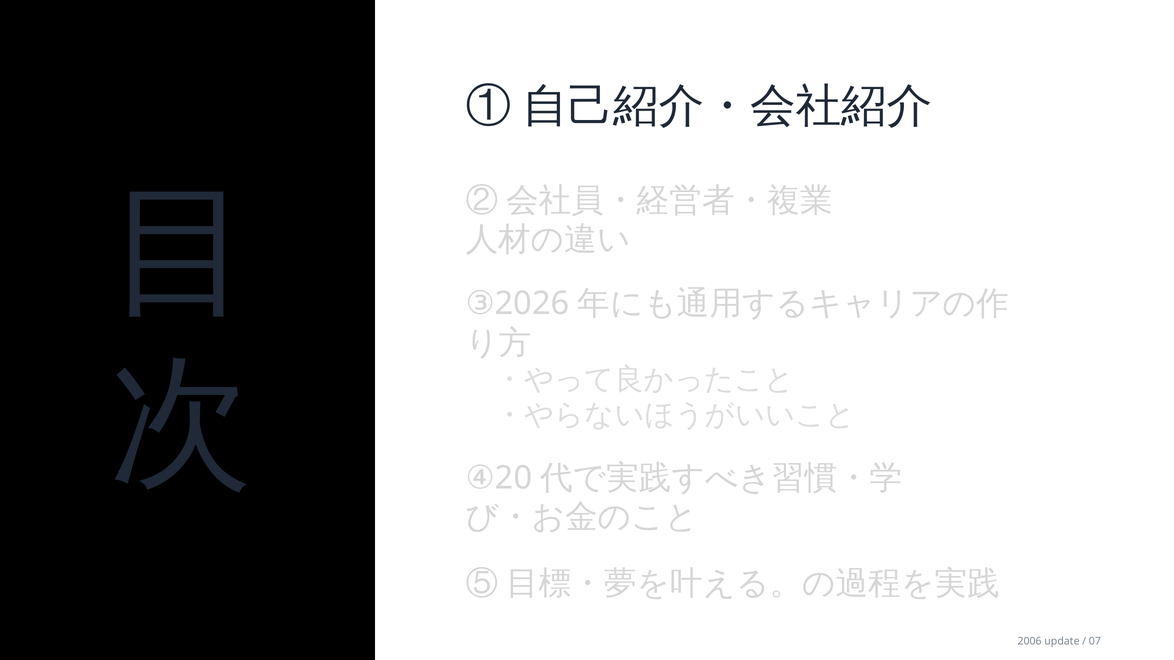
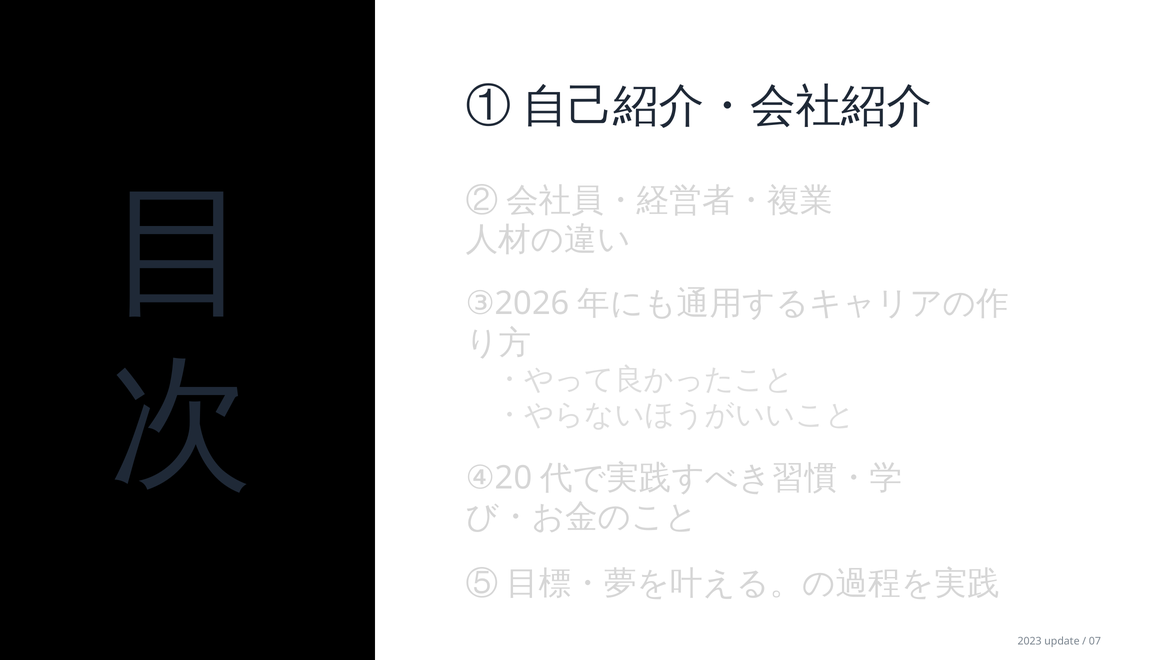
2006: 2006 -> 2023 (1030, 642)
